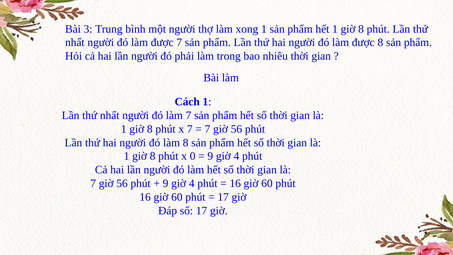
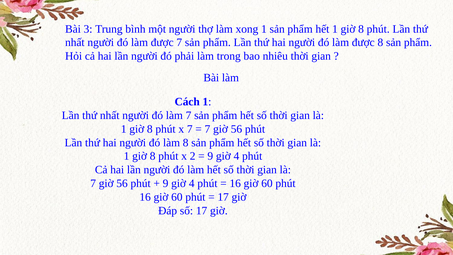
0: 0 -> 2 (193, 156)
